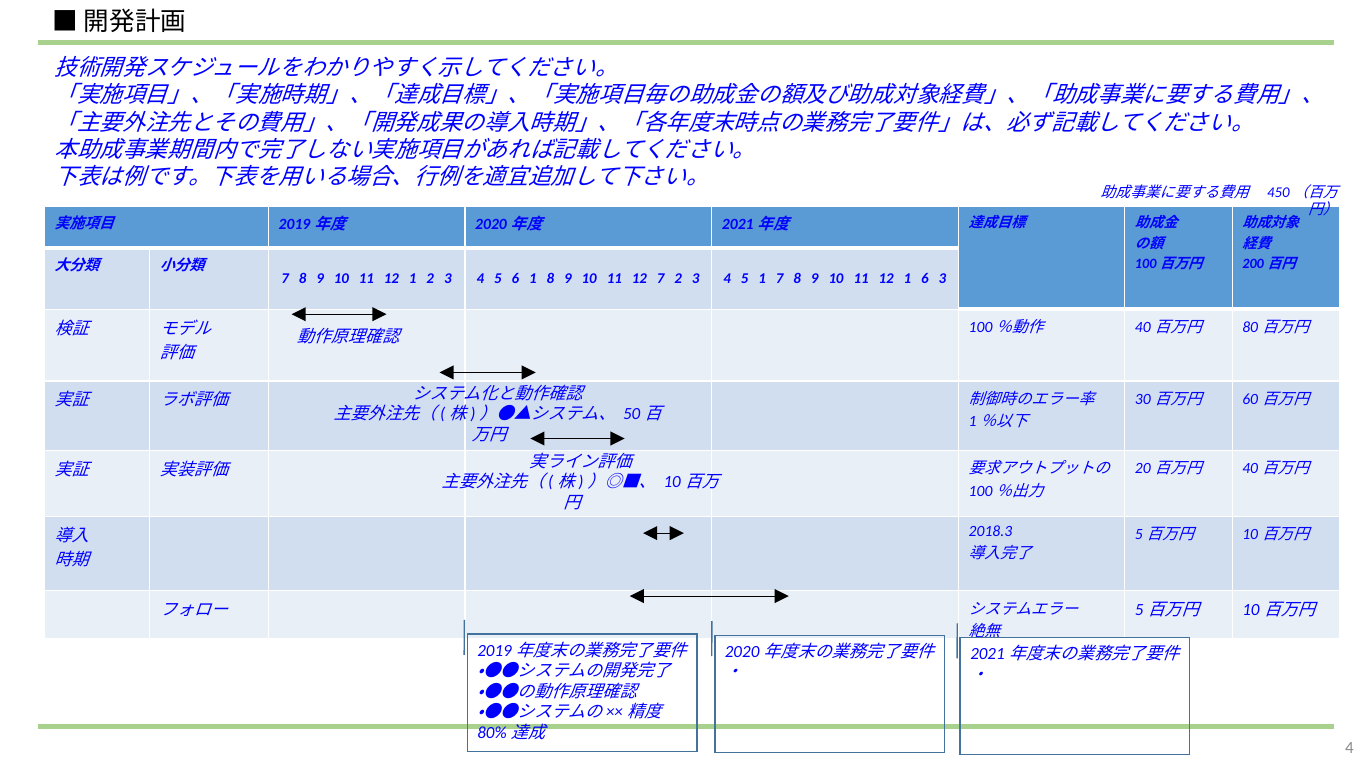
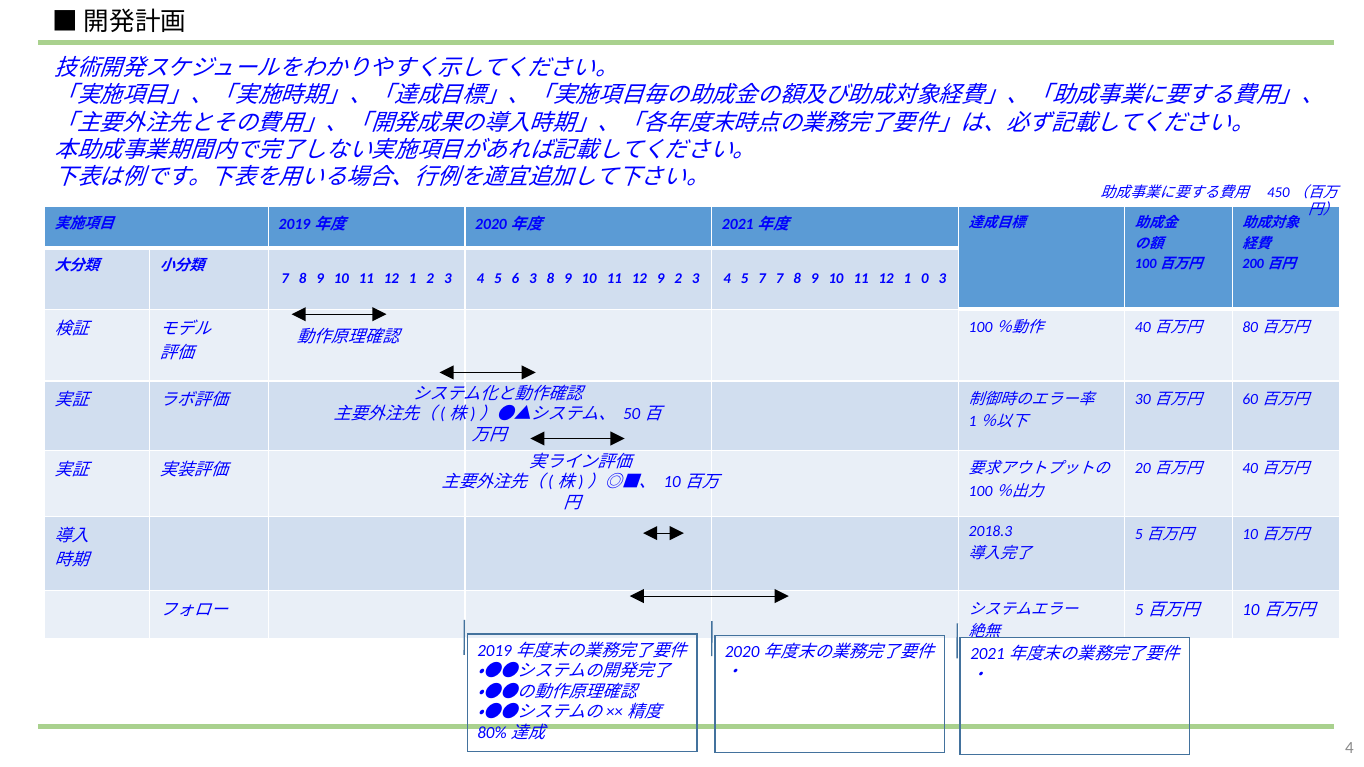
6 1: 1 -> 3 (533, 279)
12 7: 7 -> 9 (661, 279)
5 1: 1 -> 7 (762, 279)
1 6: 6 -> 0 (925, 279)
